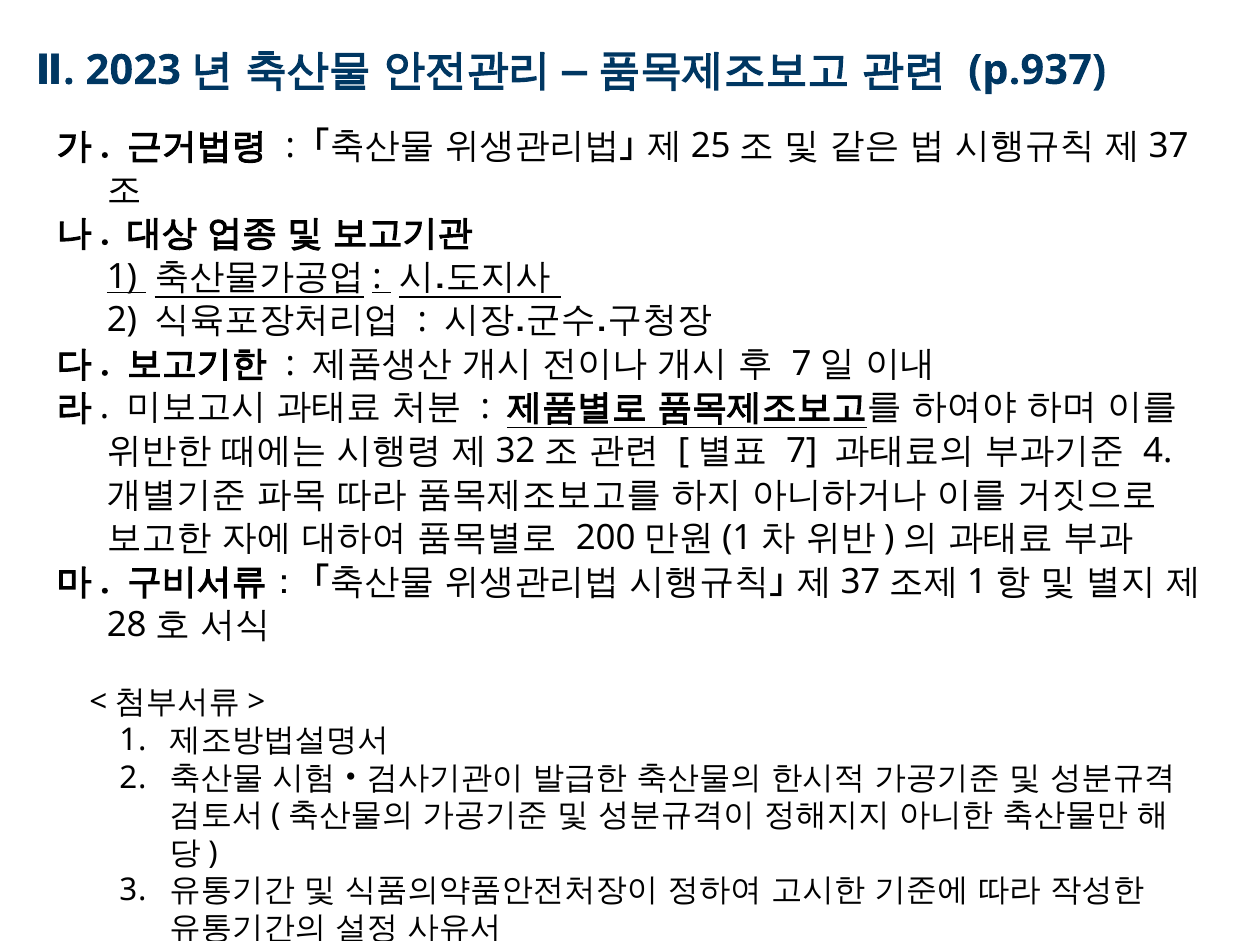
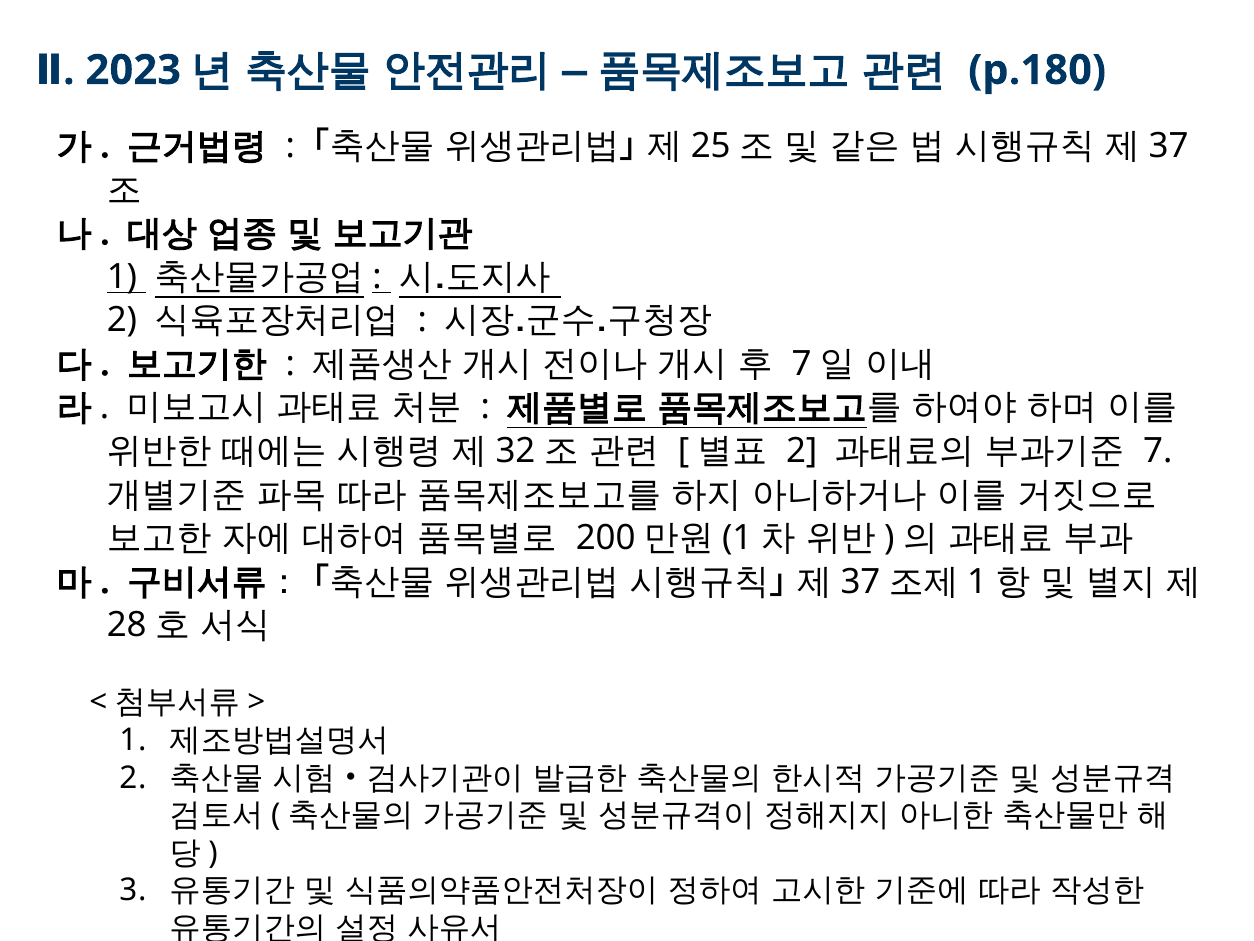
p.937: p.937 -> p.180 (1037, 70)
7: 7 -> 2 (802, 451)
4: 4 -> 7 (1158, 451)
